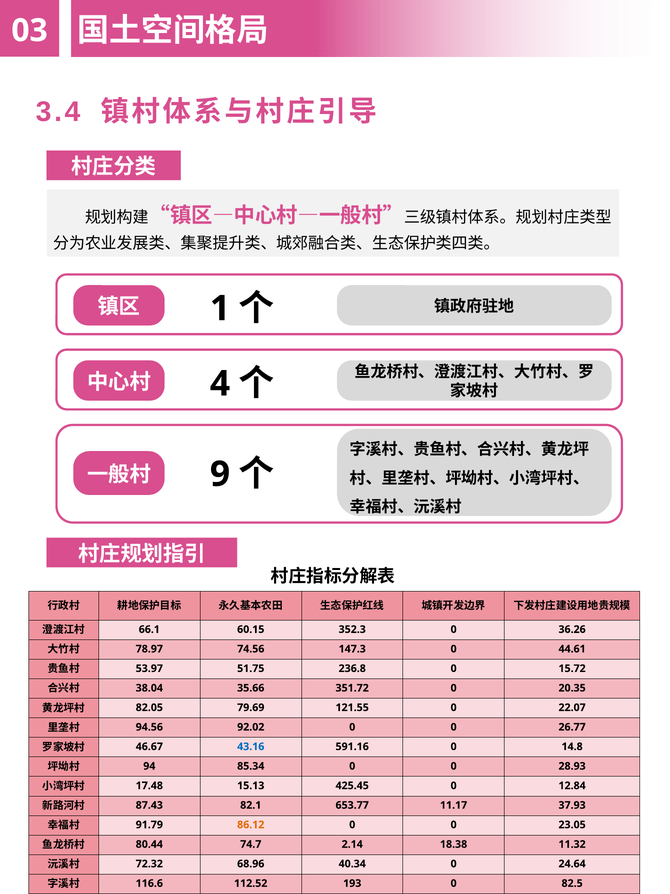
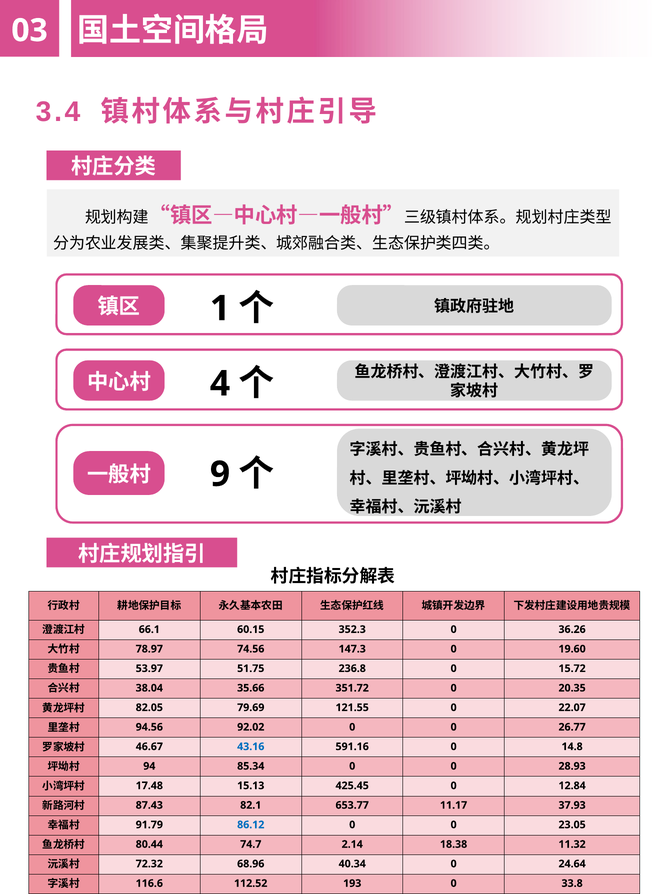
44.61: 44.61 -> 19.60 (572, 648)
86.12 colour: orange -> blue (251, 824)
82.5: 82.5 -> 33.8 (572, 883)
